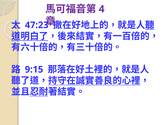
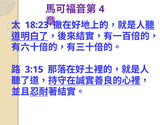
47:23: 47:23 -> 18:23 (37, 25)
9:15: 9:15 -> 3:15 (34, 69)
